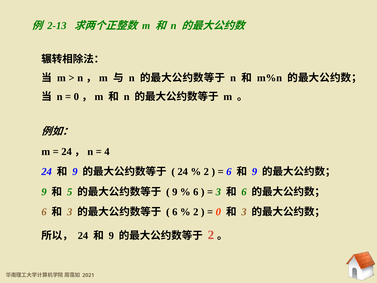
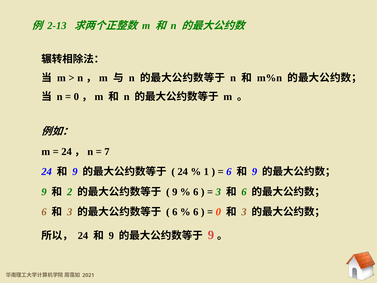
4: 4 -> 7 (107, 151)
2: 2 -> 1 (206, 172)
5: 5 -> 2 (70, 192)
2: 2 -> 6 (196, 212)
2: 2 -> 9 (211, 235)
